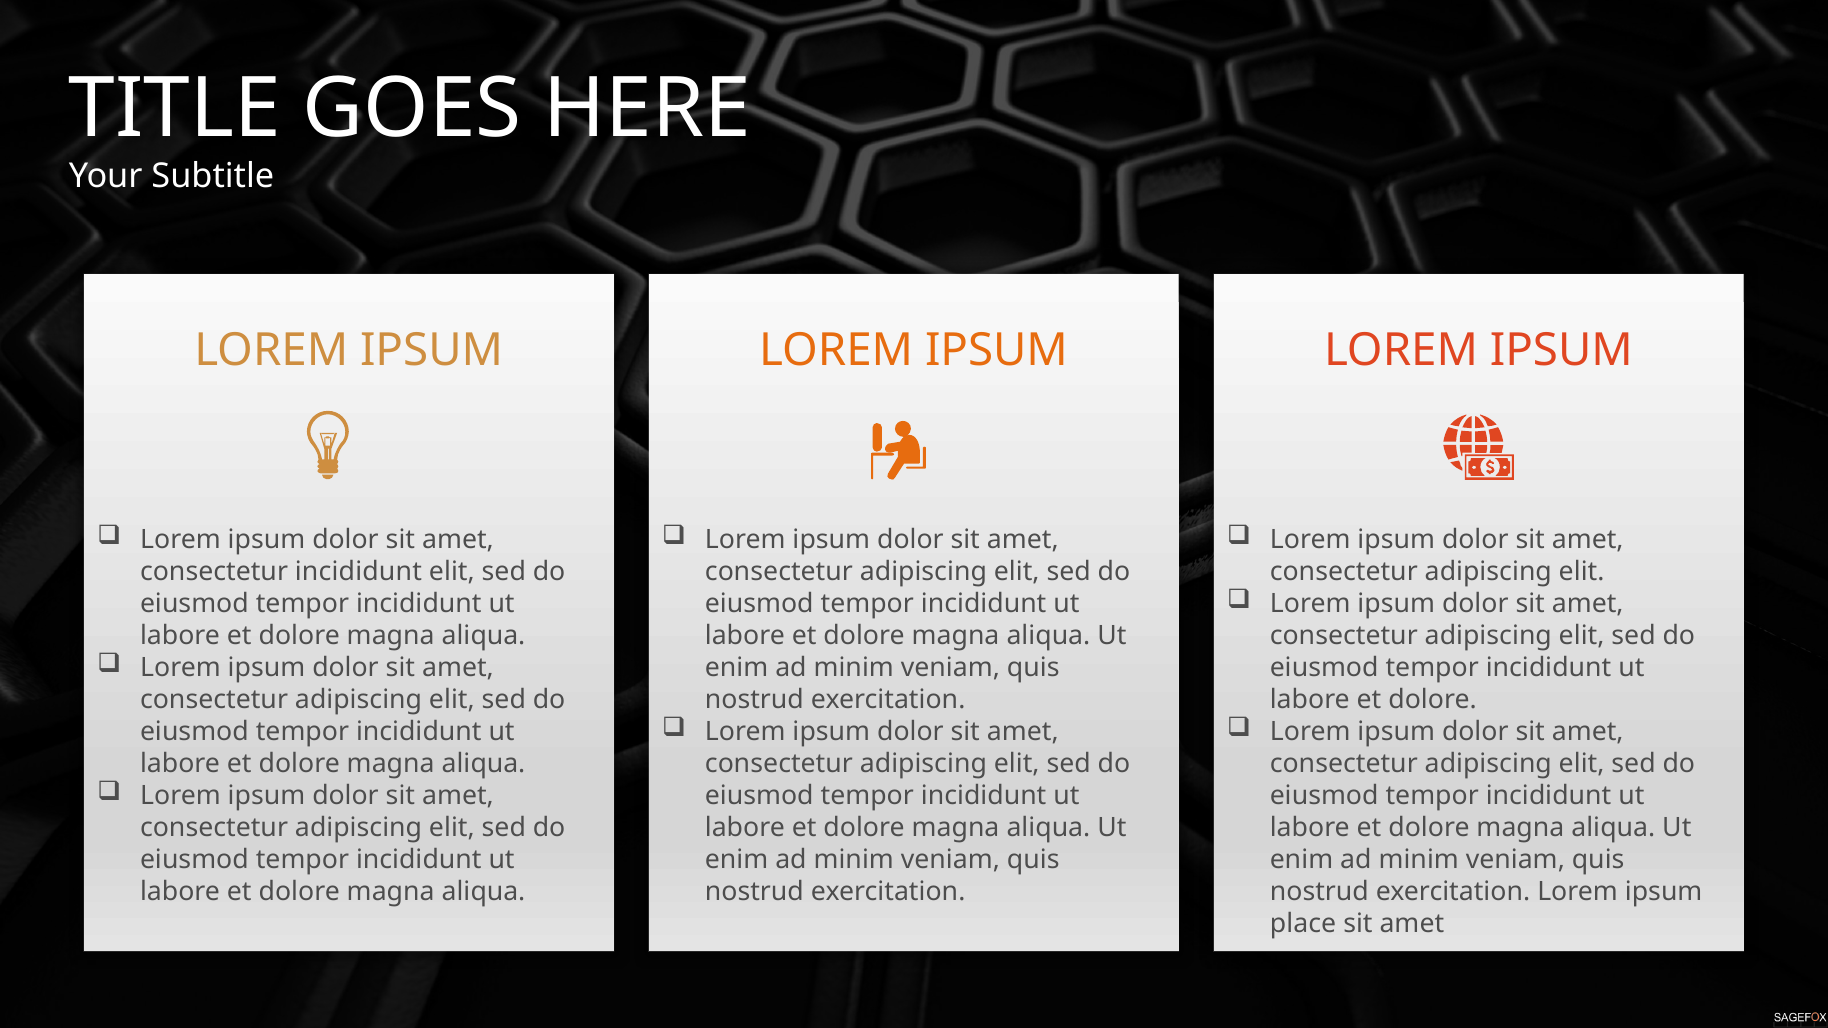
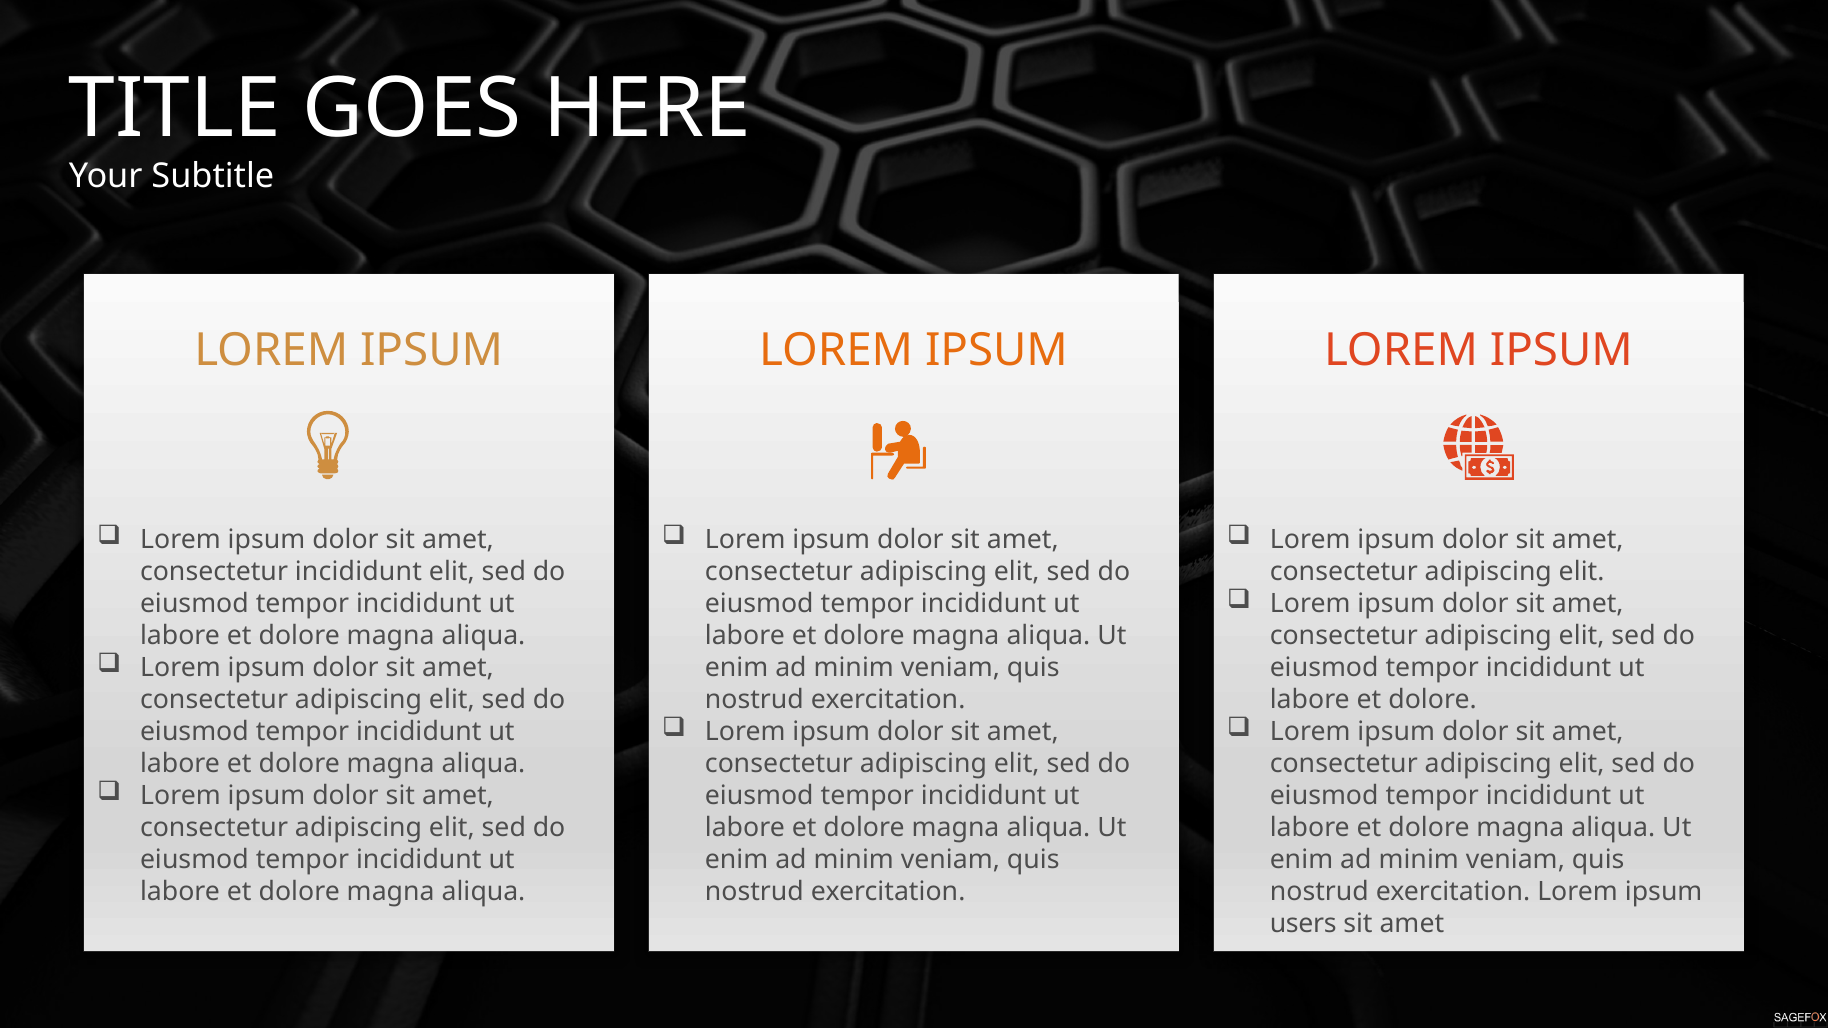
place: place -> users (1303, 924)
